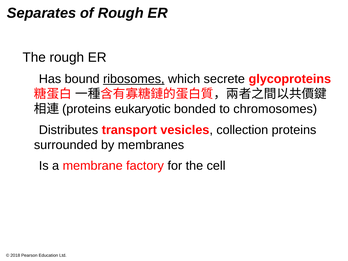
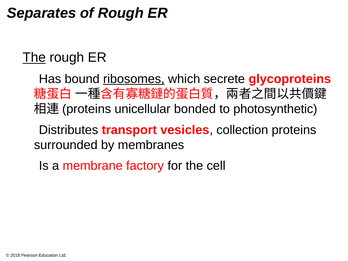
The underline: none -> present (34, 58)
eukaryotic: eukaryotic -> unicellular (143, 109)
chromosomes: chromosomes -> photosynthetic (275, 109)
